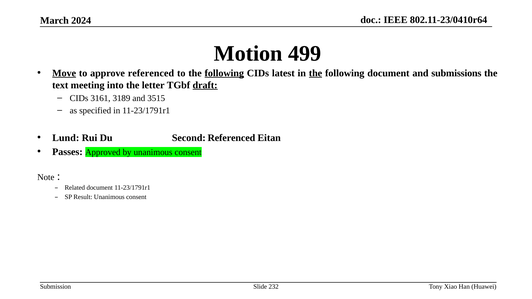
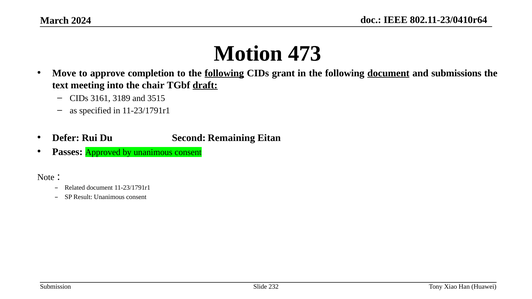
499: 499 -> 473 (305, 53)
Move underline: present -> none (64, 73)
approve referenced: referenced -> completion (151, 73)
latest: latest -> grant (283, 73)
the underline: present -> none (316, 73)
document underline: none -> present (388, 73)
letter: letter -> chair (153, 85)
Lund: Lund -> Defer (66, 138)
Second Referenced: Referenced -> Remaining (231, 138)
